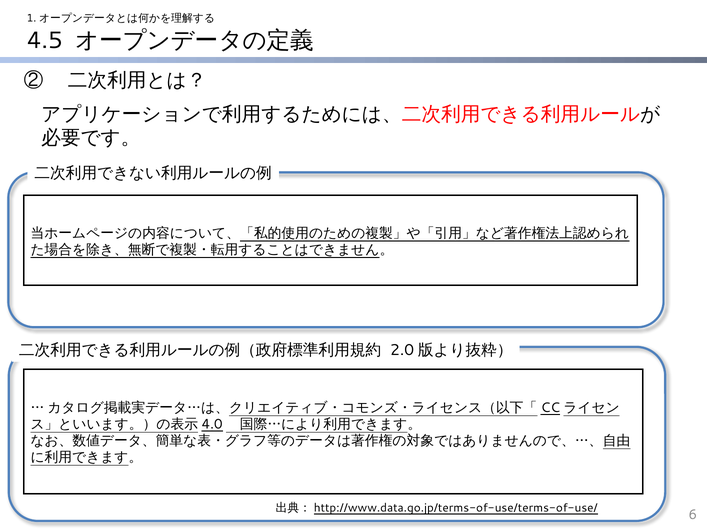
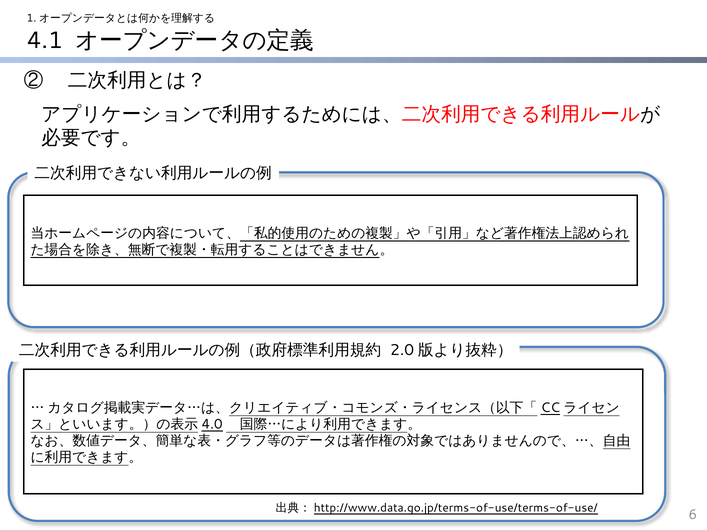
4.5: 4.5 -> 4.1 (45, 41)
